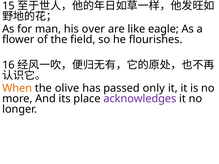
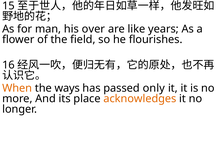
eagle: eagle -> years (163, 29)
olive: olive -> ways (67, 88)
acknowledges colour: purple -> orange (140, 99)
